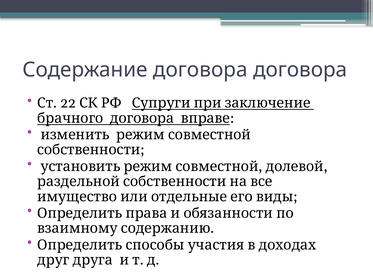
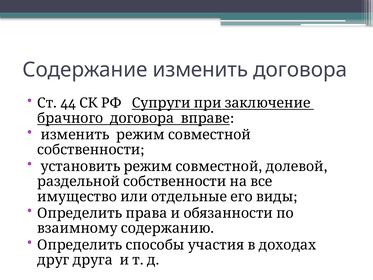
Содержание договора: договора -> изменить (200, 70)
22: 22 -> 44 (68, 103)
